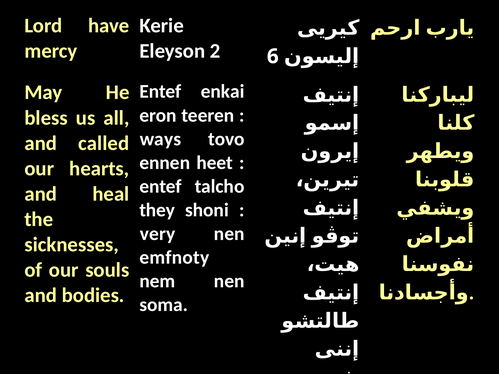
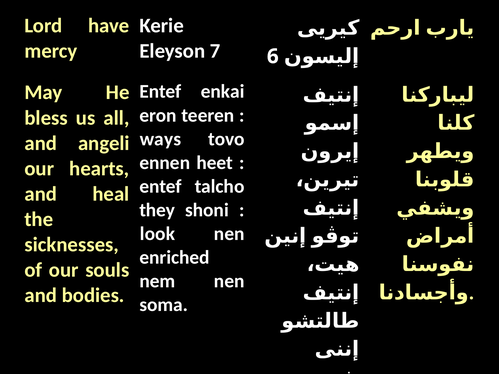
2: 2 -> 7 (215, 51)
called: called -> angeli (104, 143)
very: very -> look (157, 234)
emfnoty: emfnoty -> enriched (175, 258)
